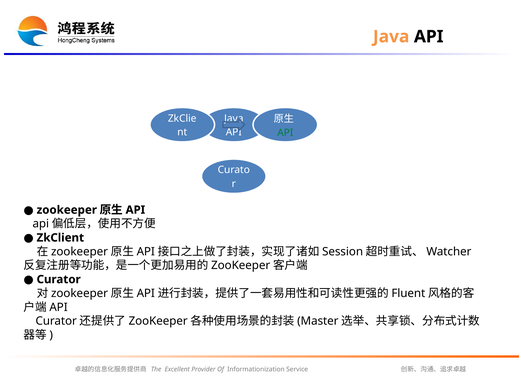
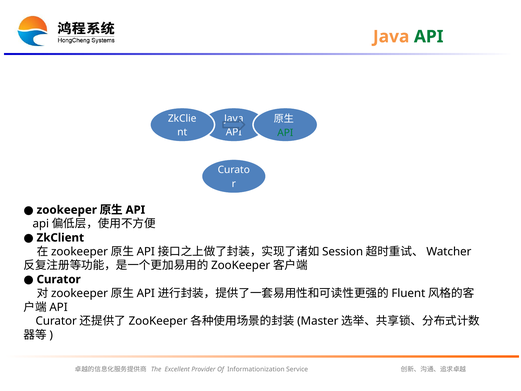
API colour: black -> green (429, 37)
